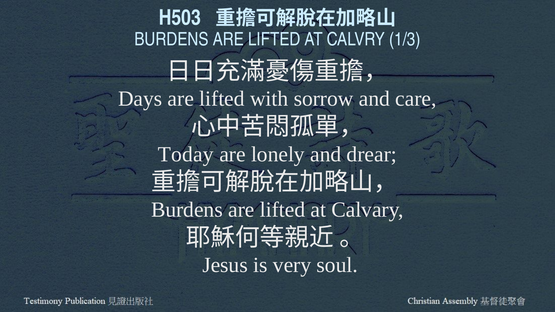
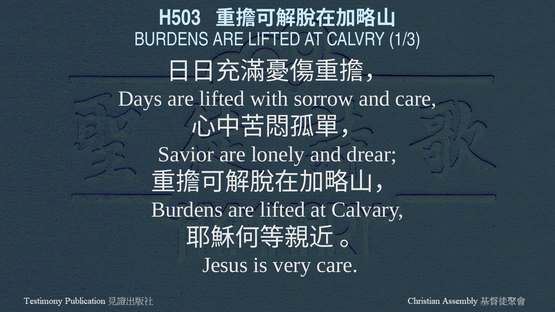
Today: Today -> Savior (186, 154)
very soul: soul -> care (337, 265)
